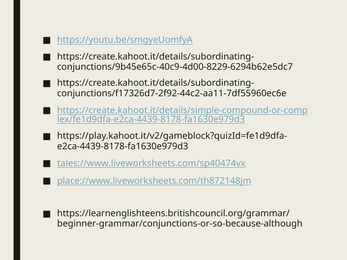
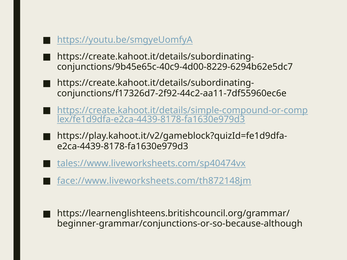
place://www.liveworksheets.com/th872148jm: place://www.liveworksheets.com/th872148jm -> face://www.liveworksheets.com/th872148jm (154, 181)
